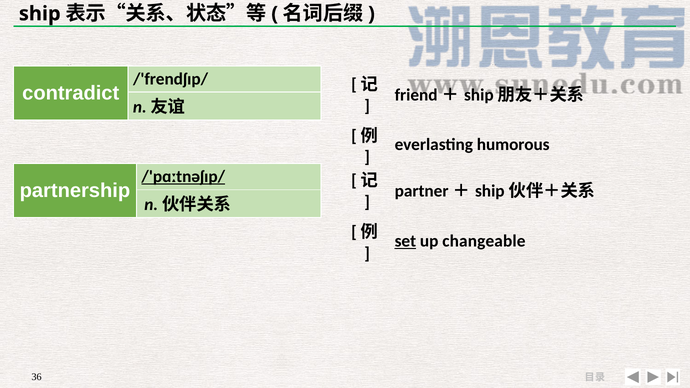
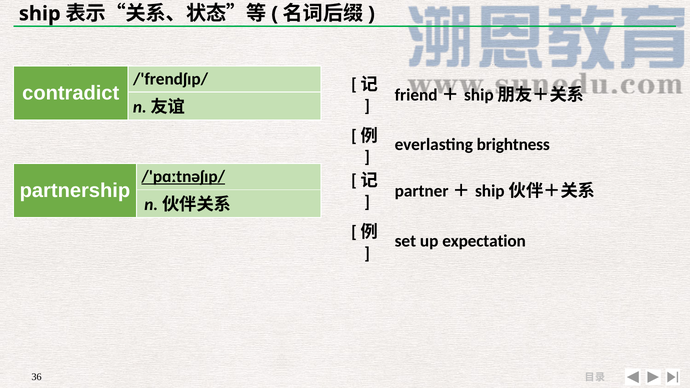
humorous: humorous -> brightness (513, 145)
set underline: present -> none (405, 241)
changeable: changeable -> expectation (484, 241)
